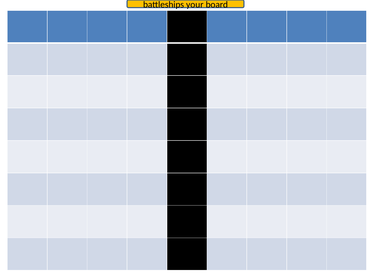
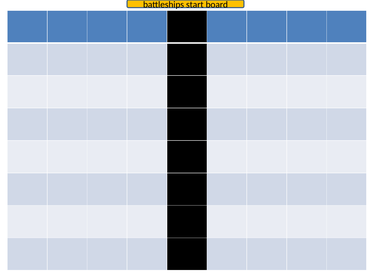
your: your -> start (195, 4)
